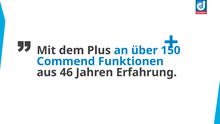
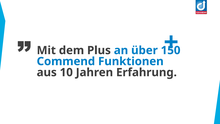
46: 46 -> 10 (66, 72)
